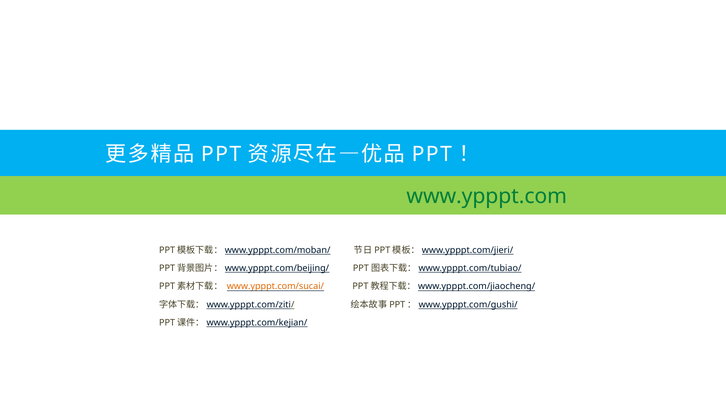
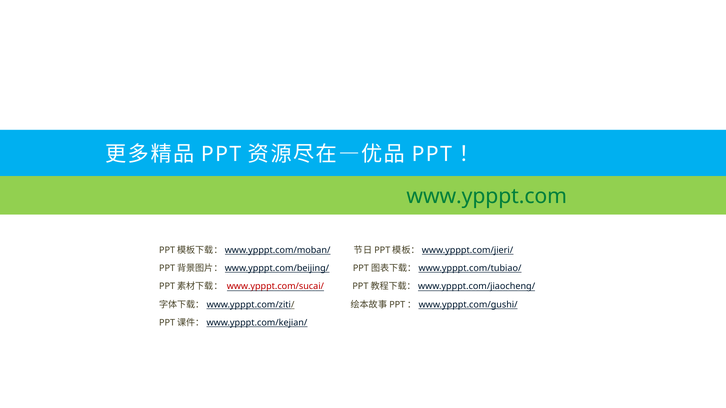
www.ypppt.com/sucai/ colour: orange -> red (275, 287)
